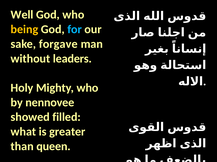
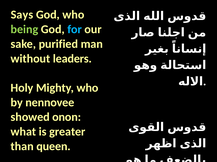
Well: Well -> Says (22, 15)
being colour: yellow -> light green (24, 29)
forgave: forgave -> purified (58, 44)
filled: filled -> onon (67, 118)
